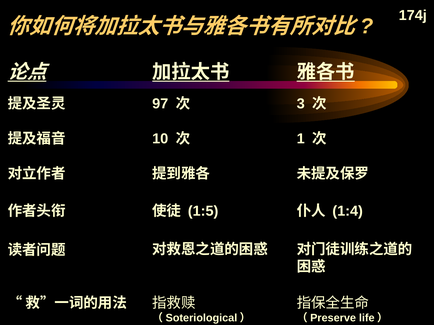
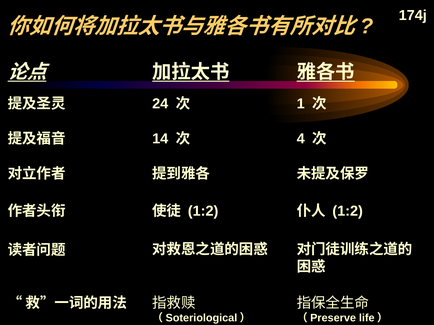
97: 97 -> 24 (160, 104)
3: 3 -> 1 (301, 104)
10: 10 -> 14 (160, 139)
1: 1 -> 4 (301, 139)
1:5: 1:5 -> 1:2 (203, 211)
1:4: 1:4 -> 1:2 (348, 211)
